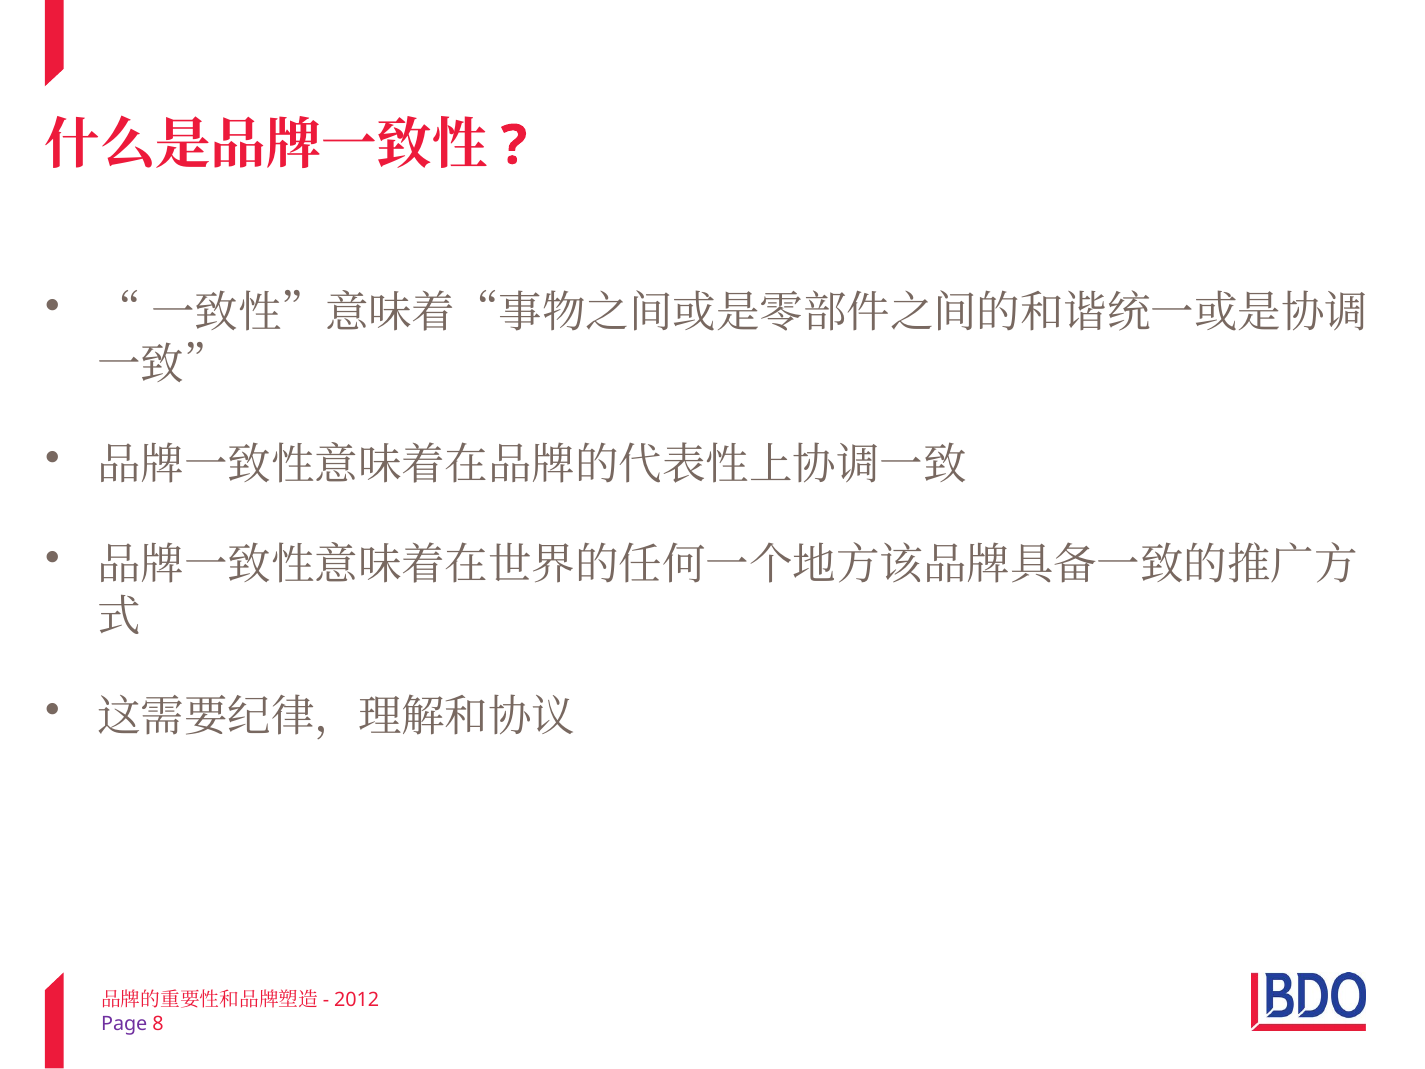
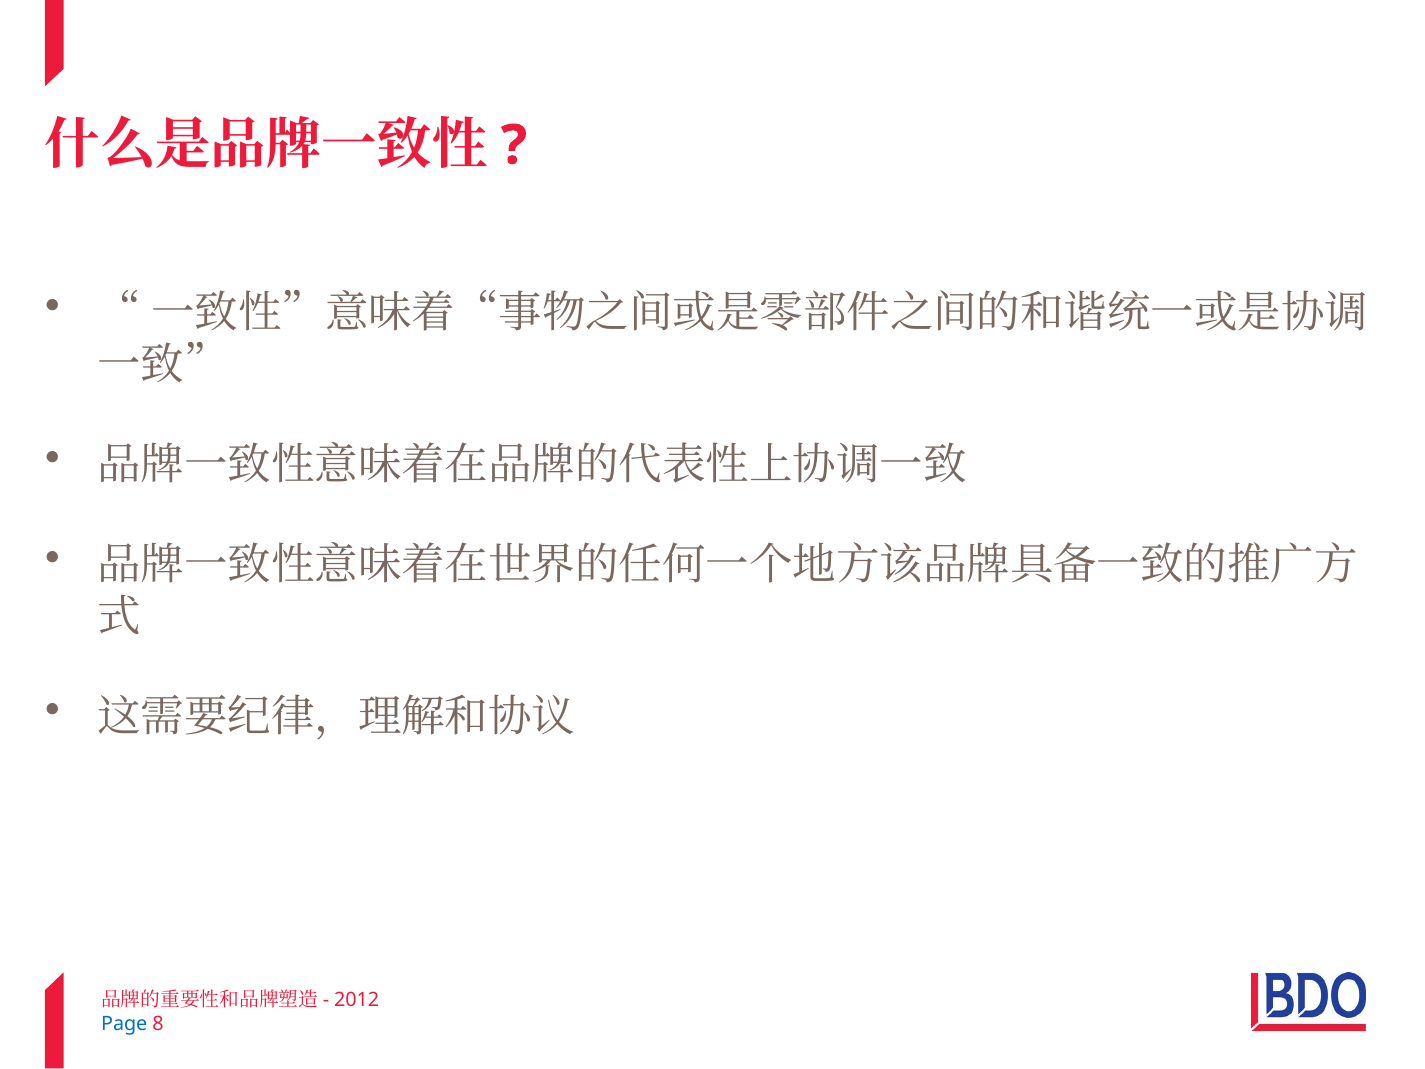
Page colour: purple -> blue (124, 1024)
